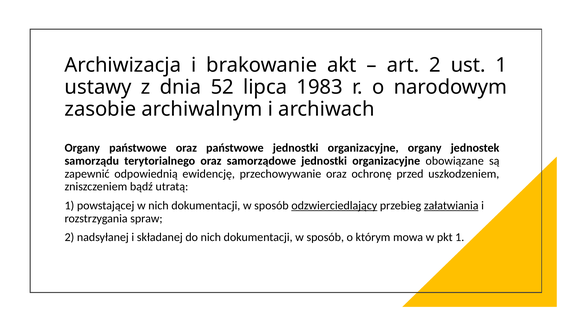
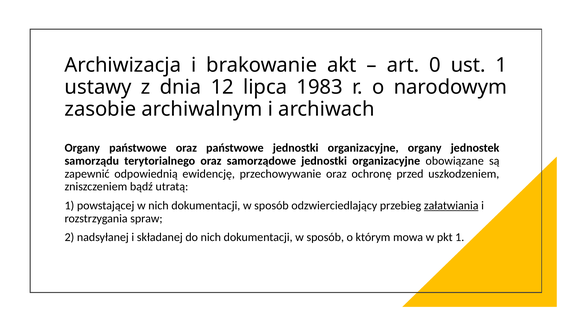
art 2: 2 -> 0 (435, 65)
52: 52 -> 12 (222, 87)
odzwierciedlający underline: present -> none (334, 205)
